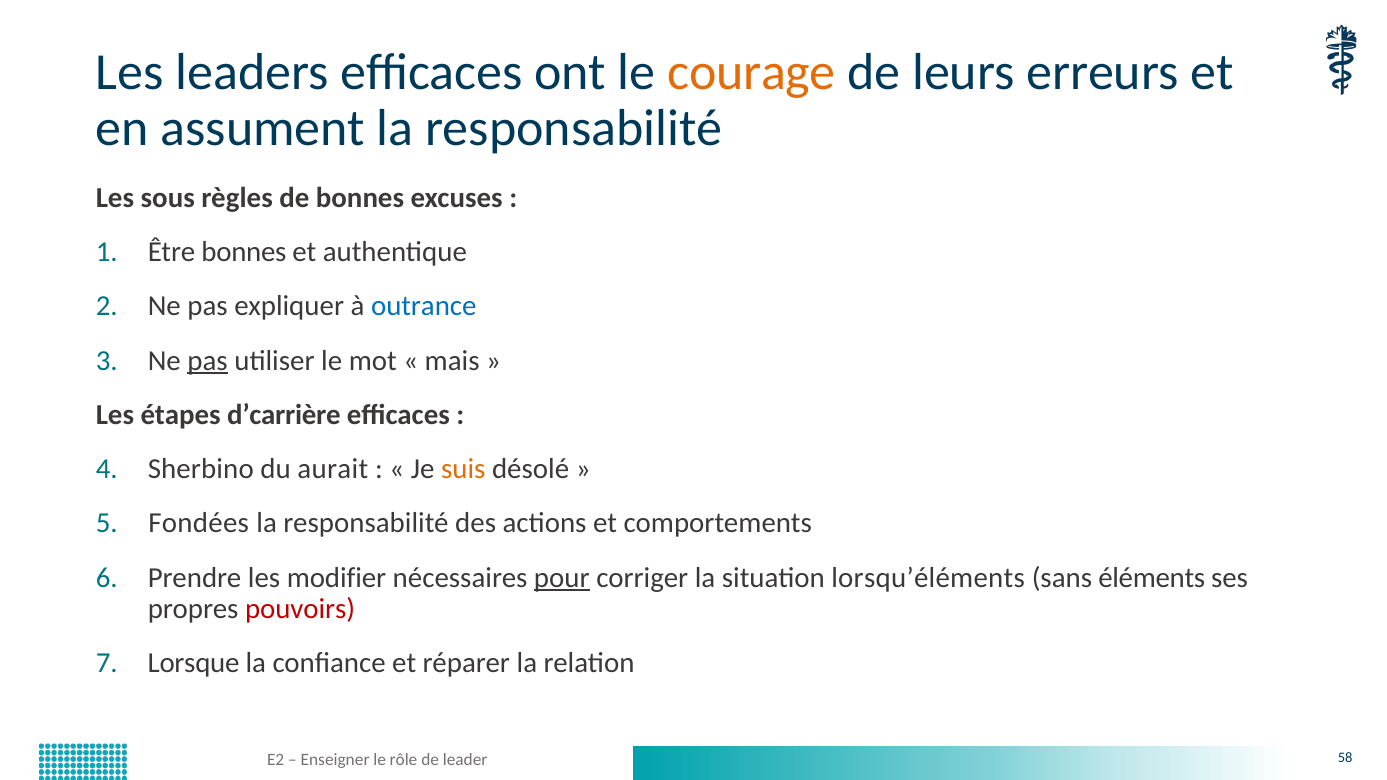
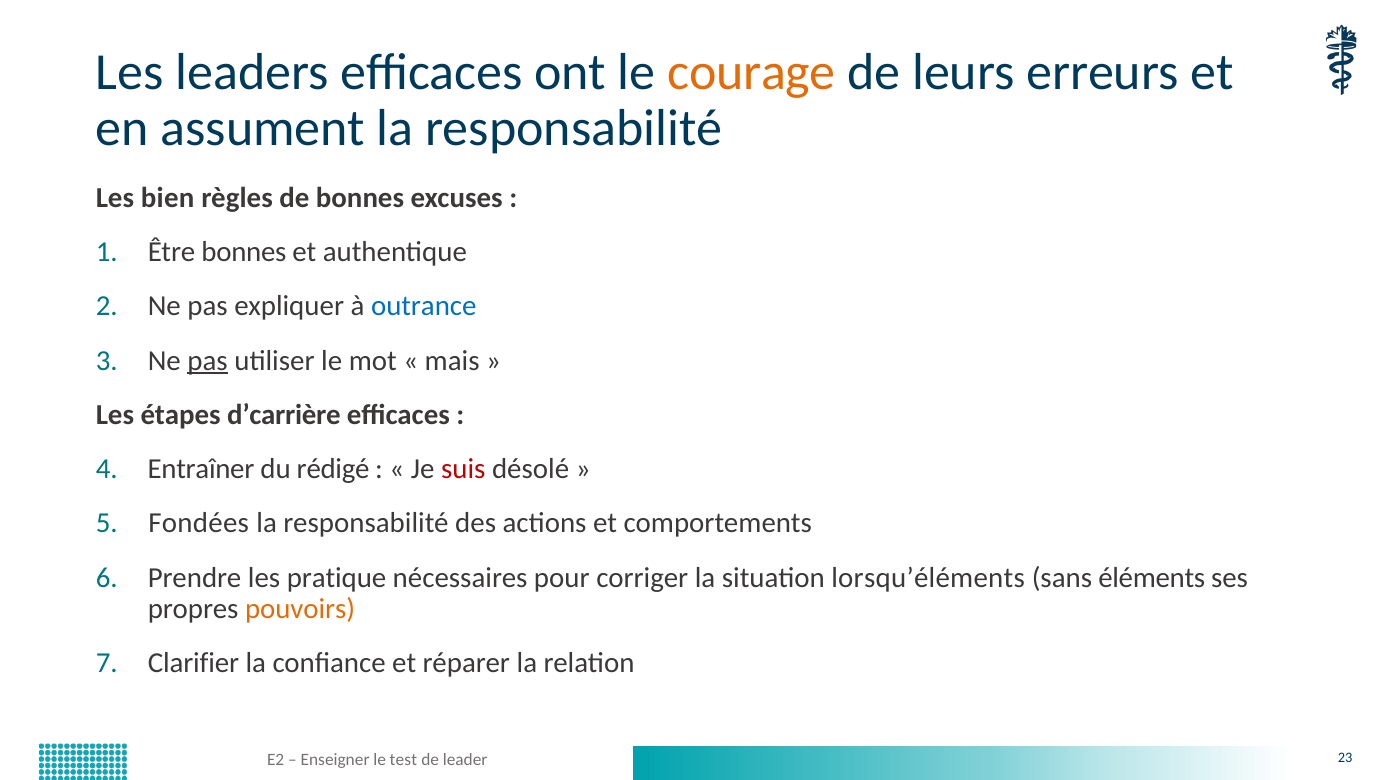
sous: sous -> bien (168, 198)
Sherbino: Sherbino -> Entraîner (201, 469)
aurait: aurait -> rédigé (333, 469)
suis colour: orange -> red (463, 469)
modifier: modifier -> pratique (337, 578)
pour underline: present -> none (562, 578)
pouvoirs colour: red -> orange (300, 609)
Lorsque: Lorsque -> Clarifier (193, 663)
rôle: rôle -> test (403, 760)
58: 58 -> 23 (1345, 758)
